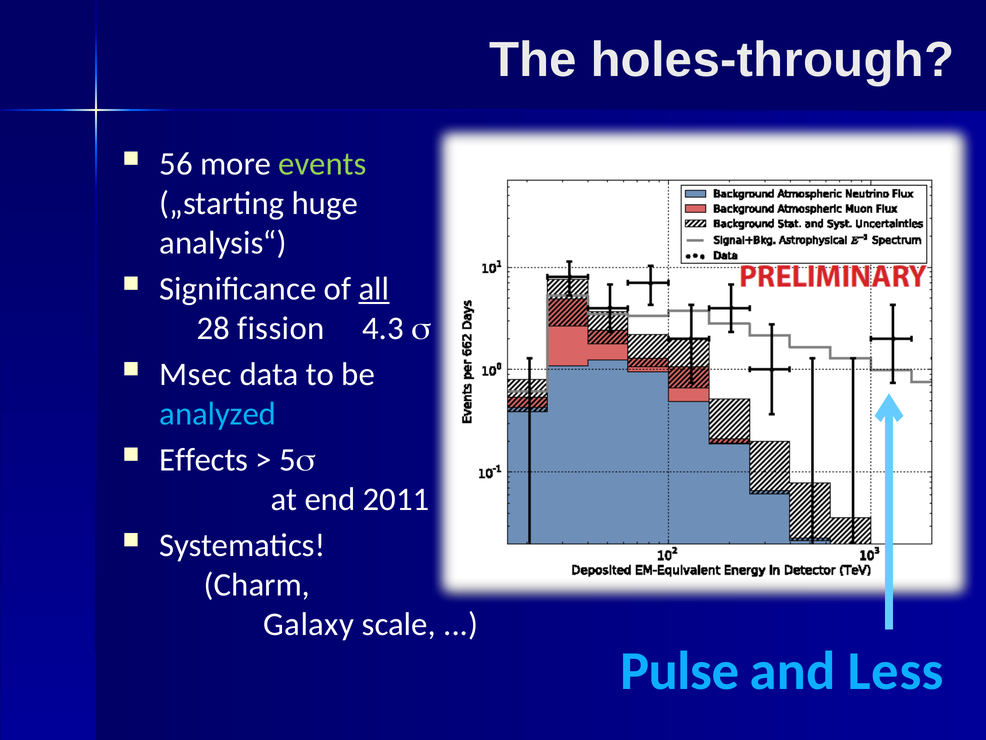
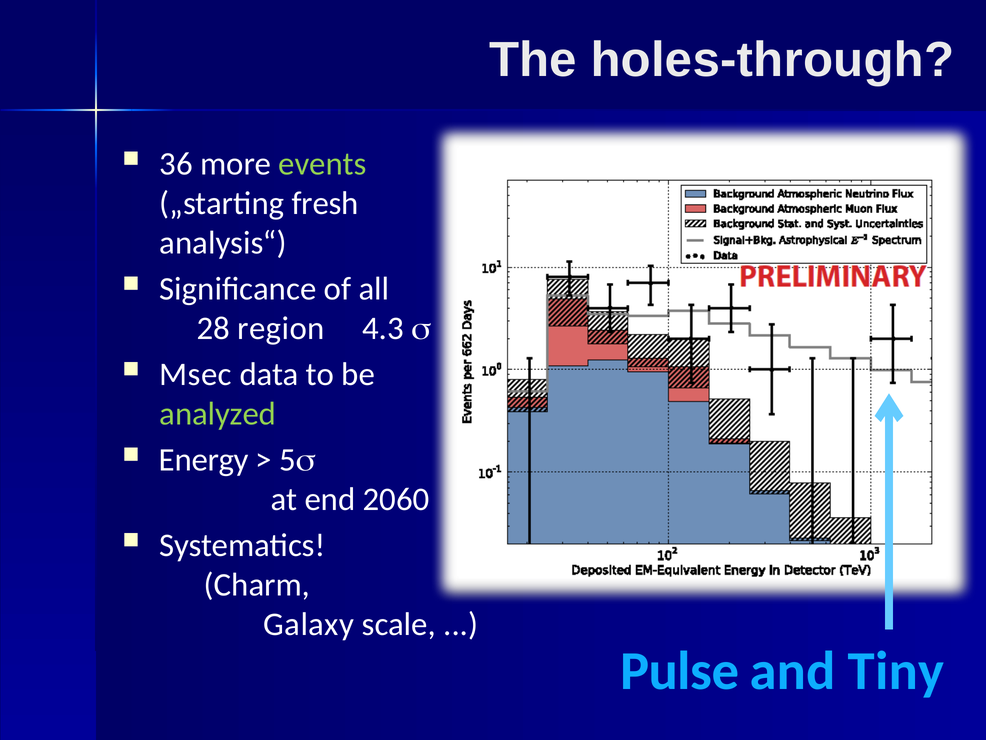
56: 56 -> 36 (176, 164)
huge: huge -> fresh (325, 203)
all underline: present -> none (374, 289)
fission: fission -> region (281, 328)
analyzed colour: light blue -> light green (218, 413)
Effects: Effects -> Energy (204, 459)
2011: 2011 -> 2060 (396, 499)
Less: Less -> Tiny (896, 671)
